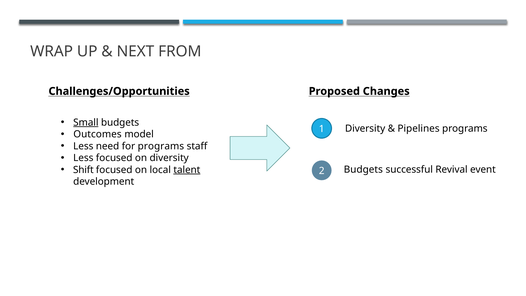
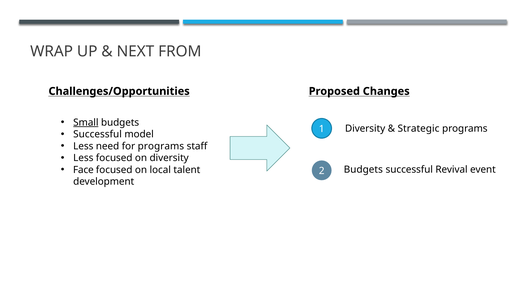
Pipelines: Pipelines -> Strategic (419, 128)
Outcomes: Outcomes -> Successful (98, 134)
Shift: Shift -> Face (83, 170)
talent underline: present -> none (187, 170)
